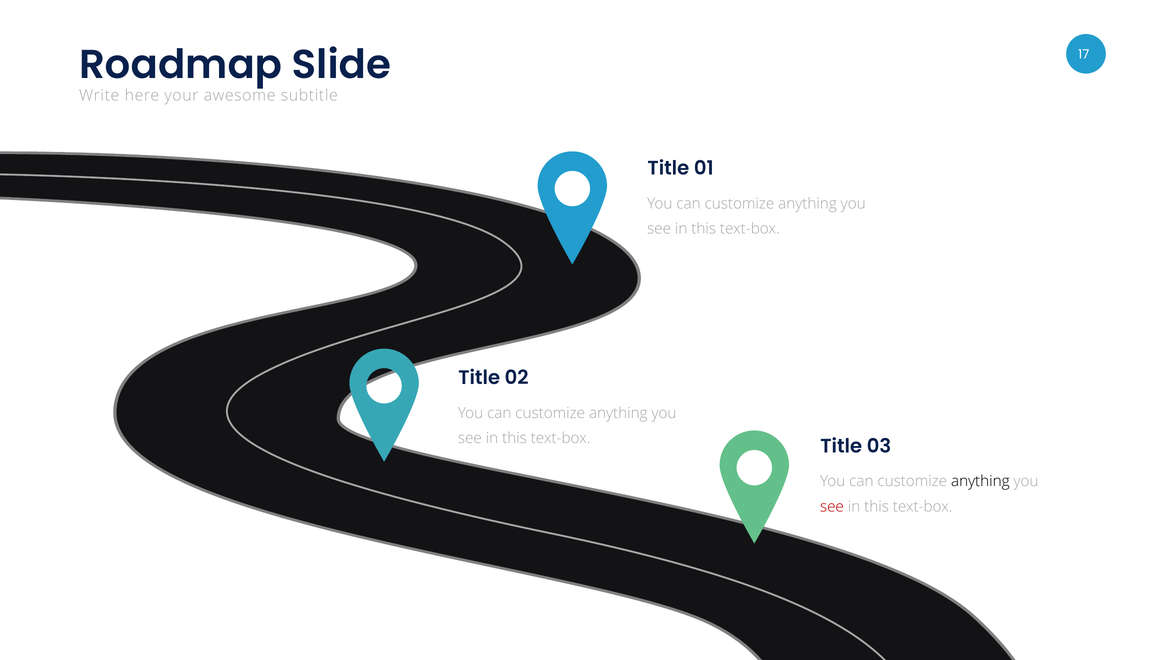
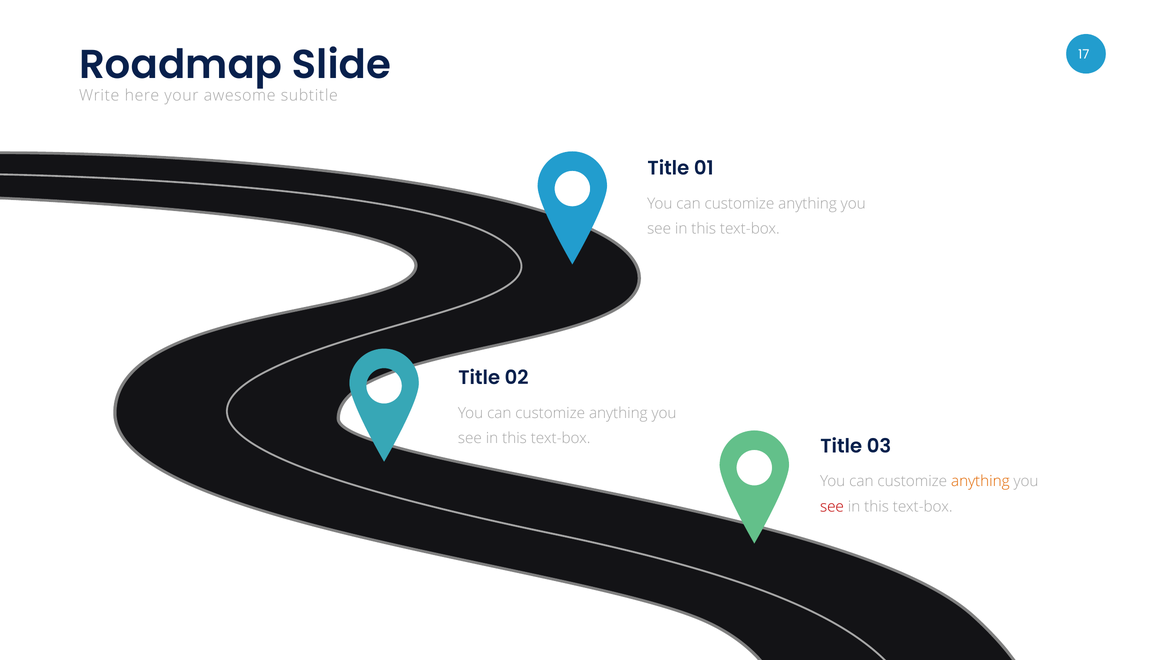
anything colour: black -> orange (980, 481)
